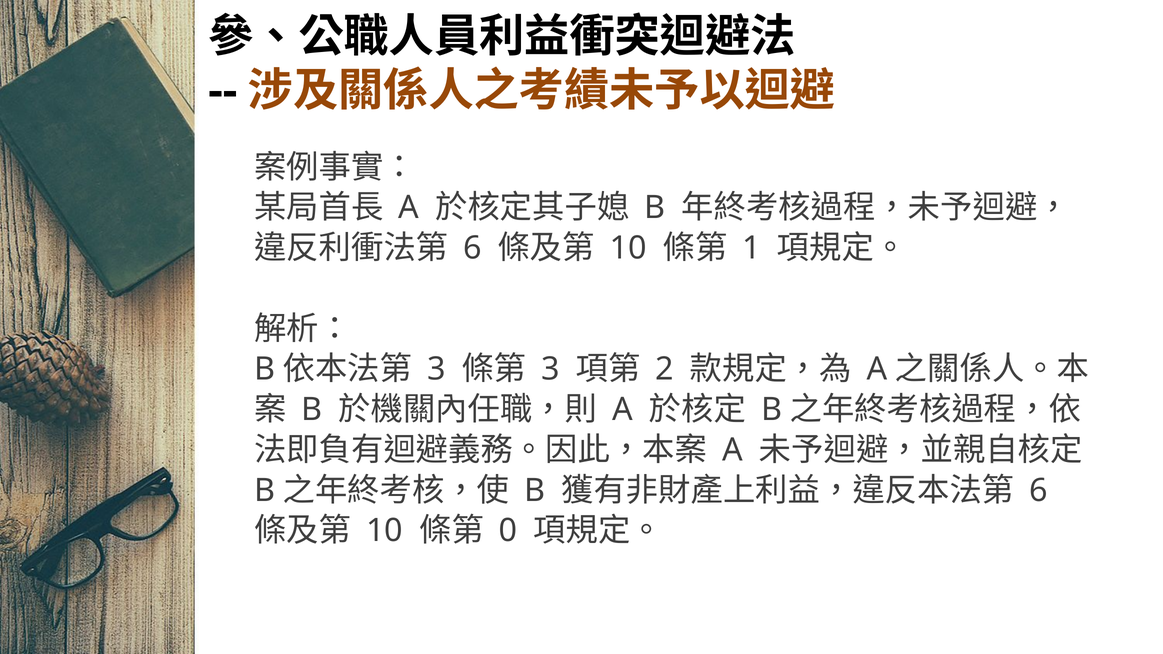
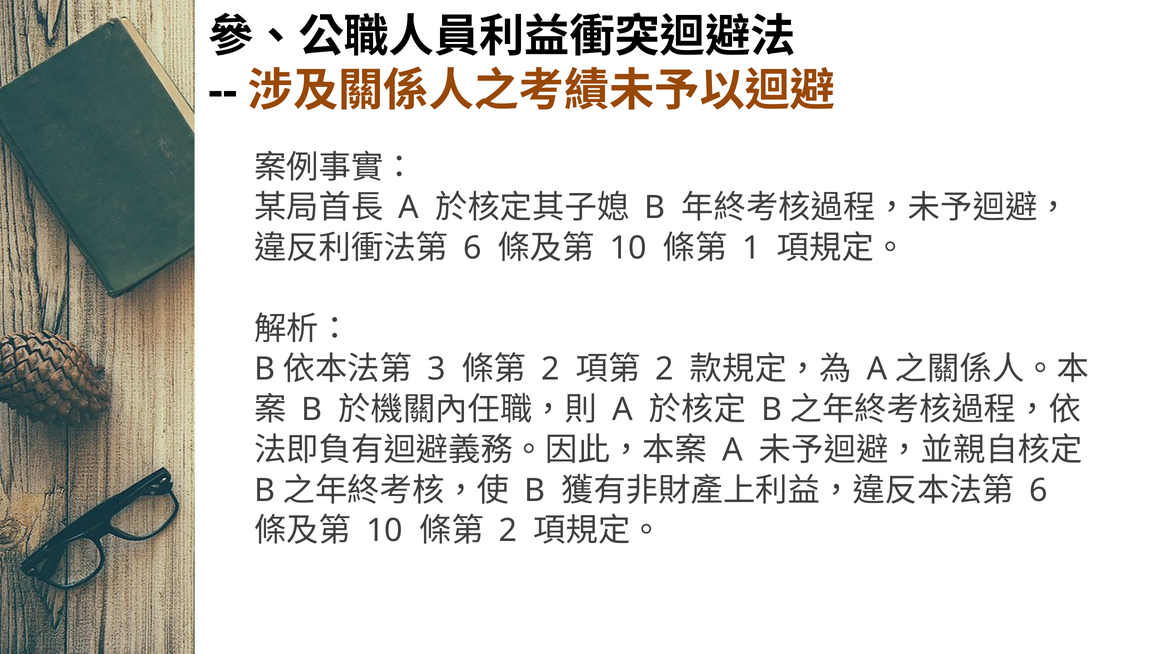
3: 3 -> 2 (550, 369)
0: 0 -> 2 (508, 531)
